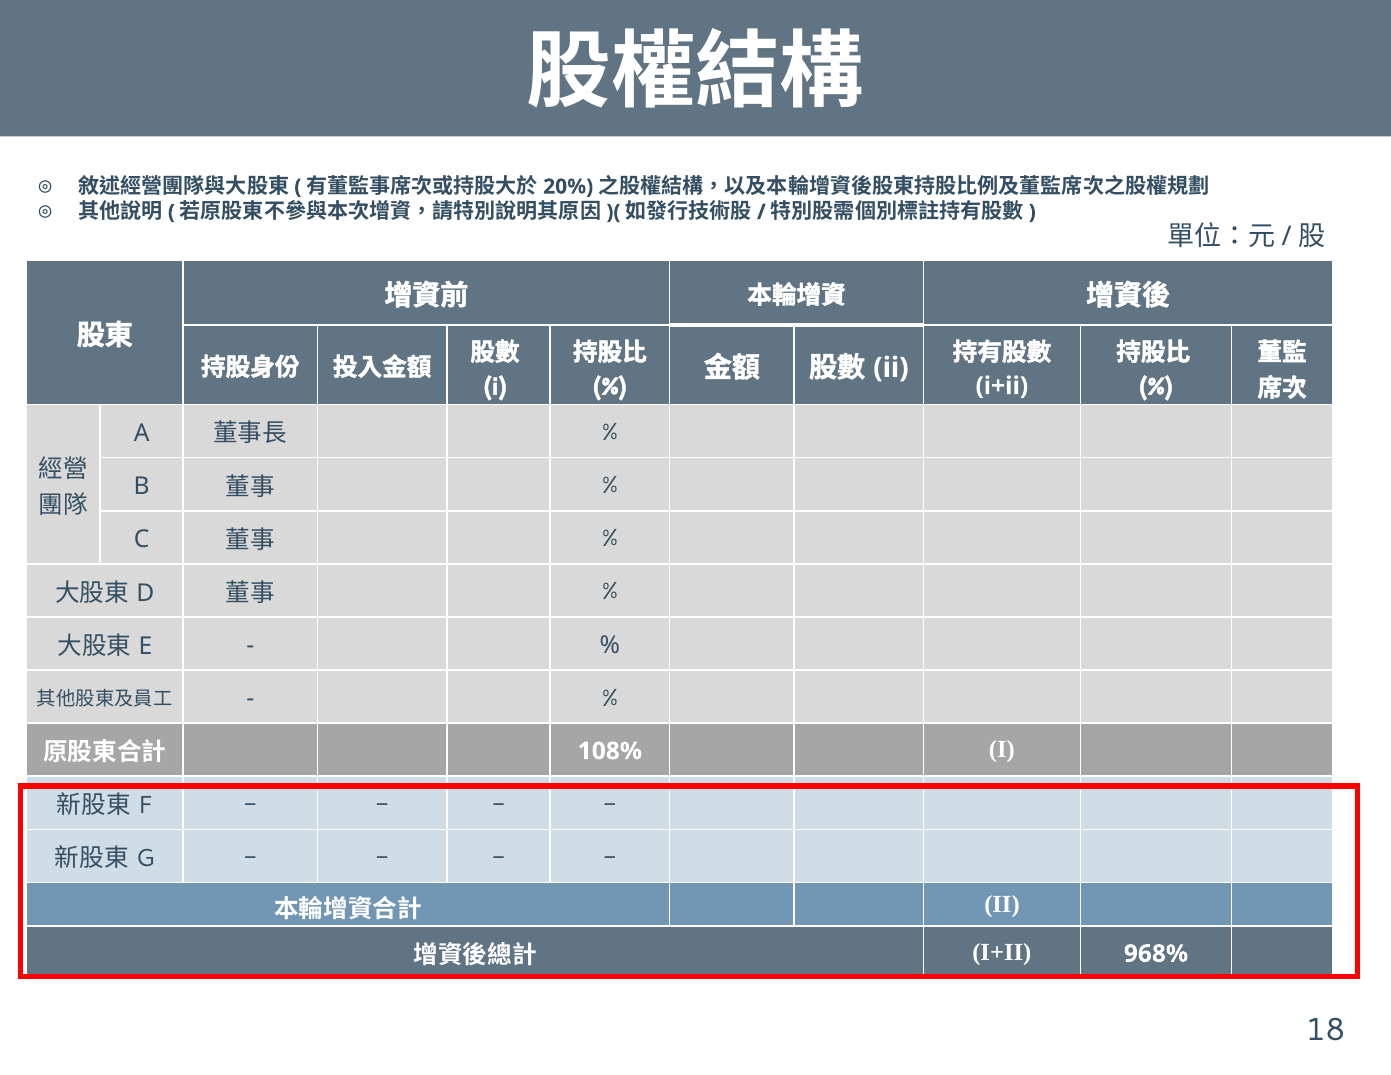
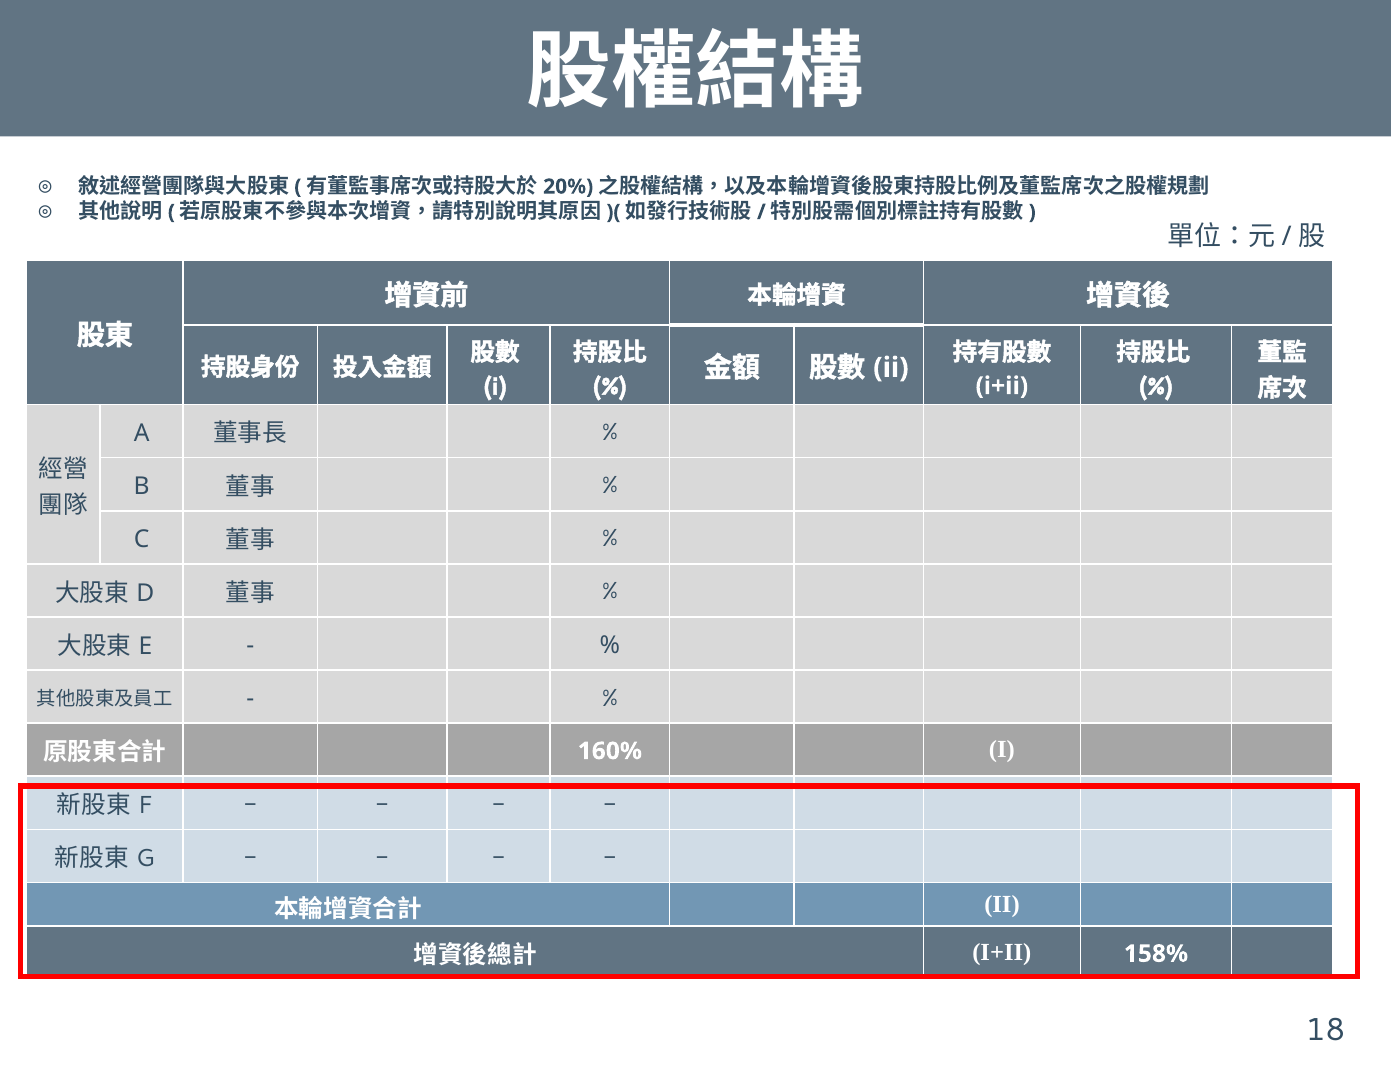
108%: 108% -> 160% (610, 751)
968%: 968% -> 158% (1156, 954)
